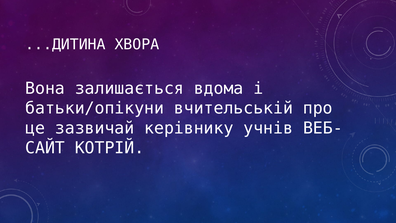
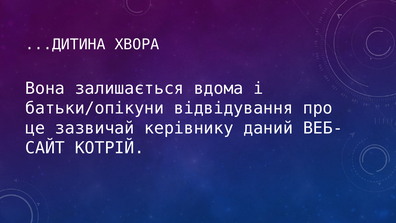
вчительській: вчительській -> відвідування (233, 108)
учнів: учнів -> даний (268, 128)
